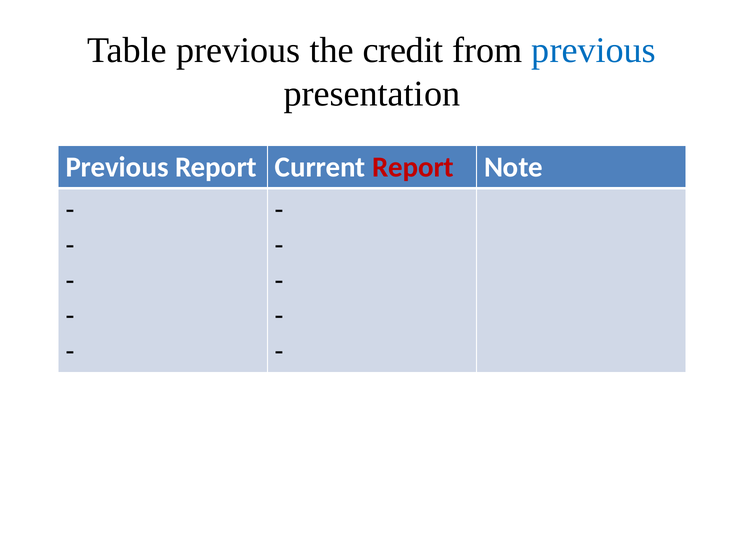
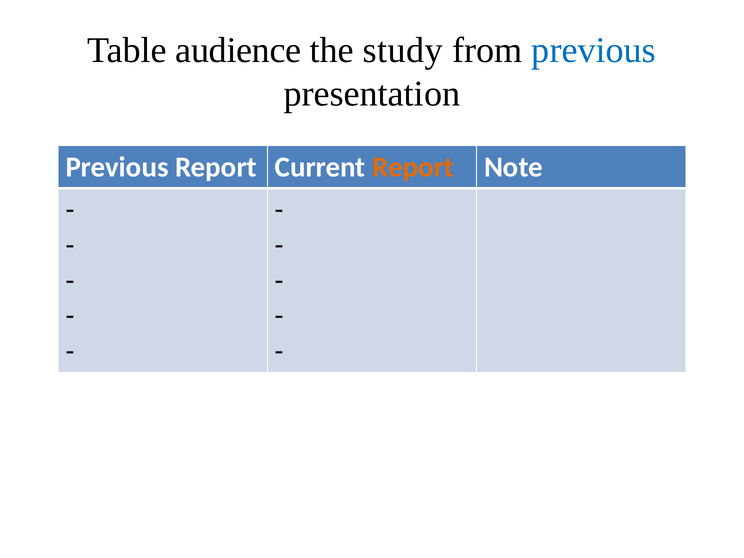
Table previous: previous -> audience (238, 50)
credit: credit -> study (403, 50)
Report colour: red -> orange (413, 167)
